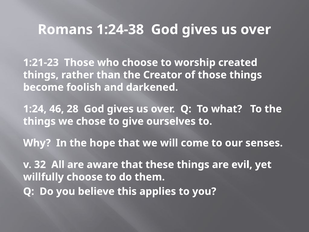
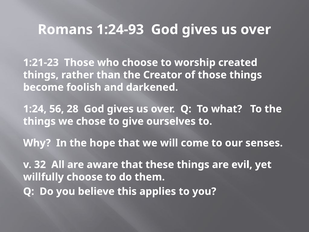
1:24-38: 1:24-38 -> 1:24-93 (120, 30)
46: 46 -> 56 (57, 109)
